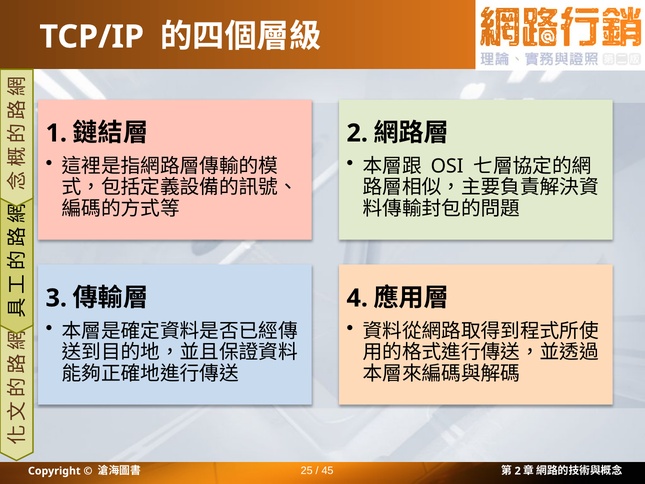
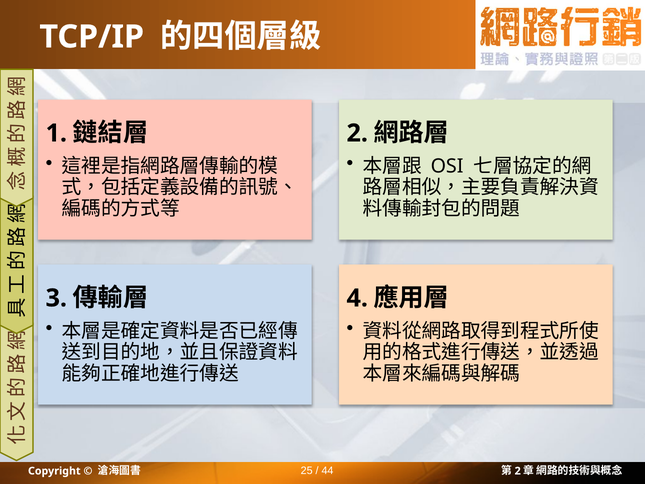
45: 45 -> 44 (328, 471)
